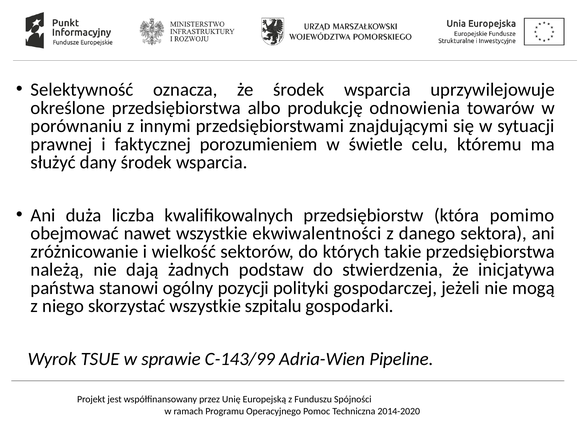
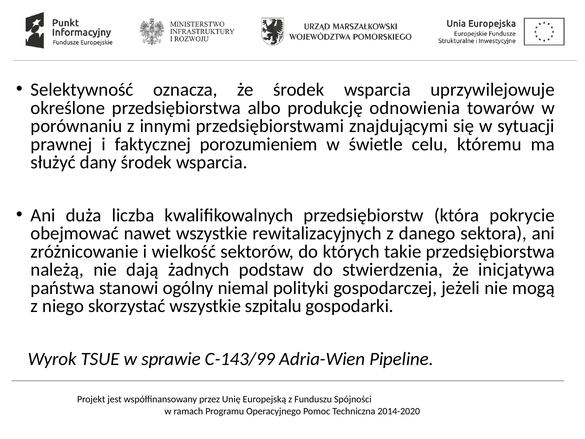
pomimo: pomimo -> pokrycie (522, 215)
ekwiwalentności: ekwiwalentności -> rewitalizacyjnych (317, 233)
pozycji: pozycji -> niemal (243, 288)
